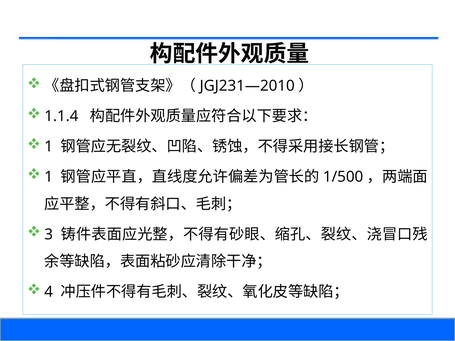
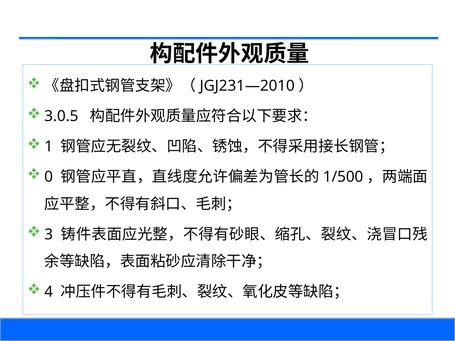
1.1.4: 1.1.4 -> 3.0.5 (61, 116)
1: 1 -> 0 (49, 177)
